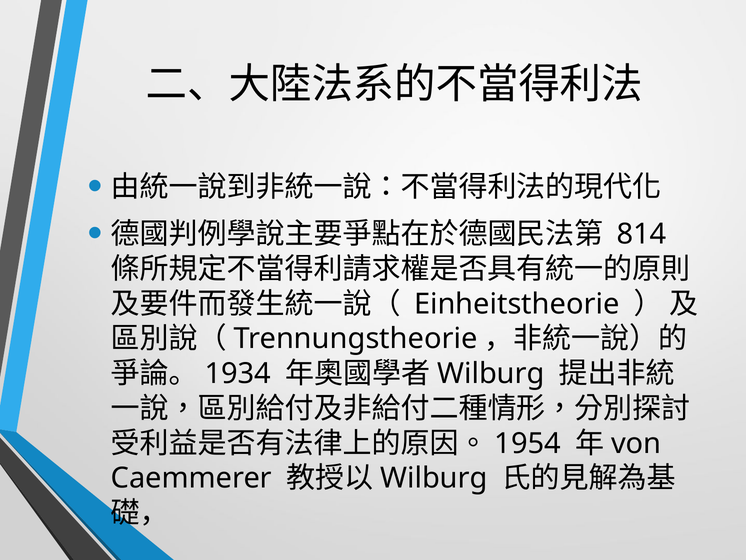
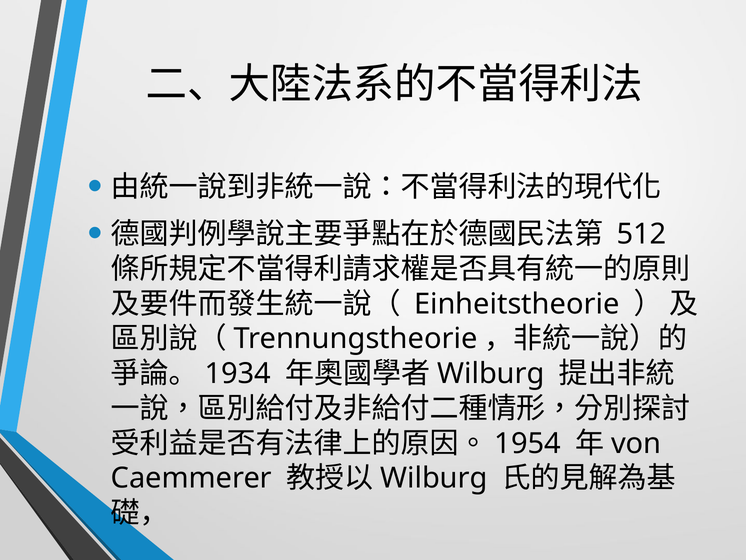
814: 814 -> 512 (642, 234)
